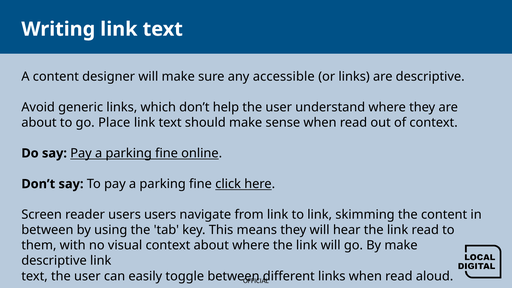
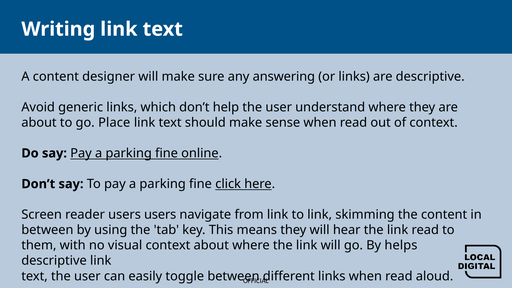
accessible: accessible -> answering (284, 76)
By make: make -> helps (401, 245)
